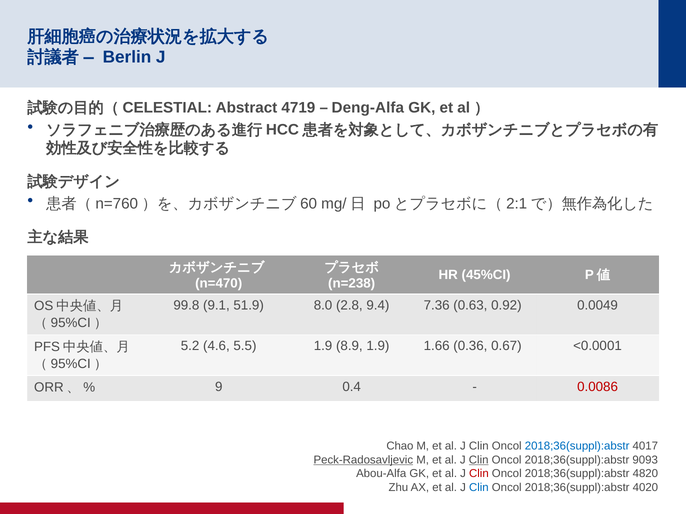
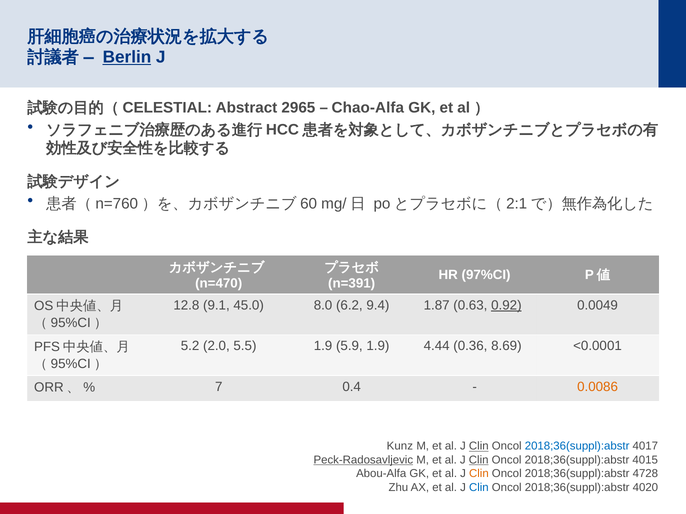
Berlin underline: none -> present (127, 57)
4719: 4719 -> 2965 (298, 108)
Deng-Alfa: Deng-Alfa -> Chao-Alfa (368, 108)
45%CI: 45%CI -> 97%CI (486, 275)
n=238: n=238 -> n=391 (352, 284)
99.8: 99.8 -> 12.8 (186, 305)
51.9: 51.9 -> 45.0 (249, 305)
2.8: 2.8 -> 6.2 (349, 305)
7.36: 7.36 -> 1.87 (437, 305)
0.92 underline: none -> present (506, 305)
4.6: 4.6 -> 2.0 (216, 346)
8.9: 8.9 -> 5.9 (349, 346)
1.66: 1.66 -> 4.44 (437, 346)
0.67: 0.67 -> 8.69 (506, 346)
9: 9 -> 7 (219, 387)
0.0086 colour: red -> orange (598, 387)
Chao: Chao -> Kunz (400, 447)
Clin underline: none -> present (479, 447)
9093: 9093 -> 4015 (645, 460)
Clin colour: red -> orange (479, 474)
4820: 4820 -> 4728 (645, 474)
